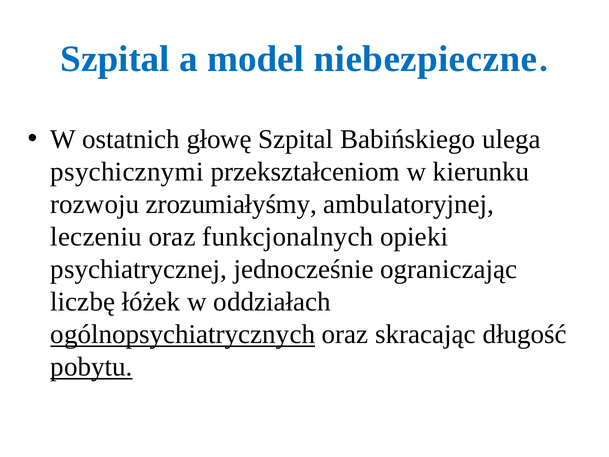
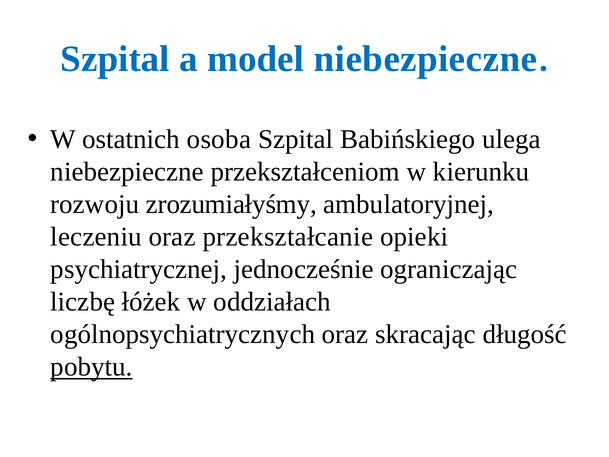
głowę: głowę -> osoba (219, 139)
psychicznymi: psychicznymi -> niebezpieczne (127, 172)
funkcjonalnych: funkcjonalnych -> przekształcanie (288, 237)
ogólnopsychiatrycznych underline: present -> none (183, 334)
